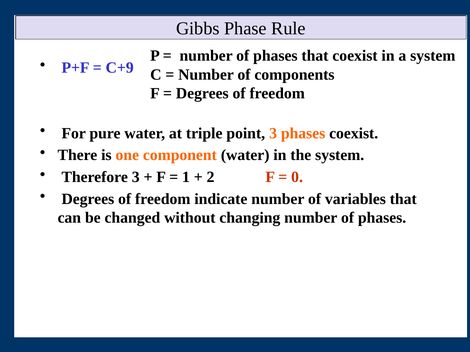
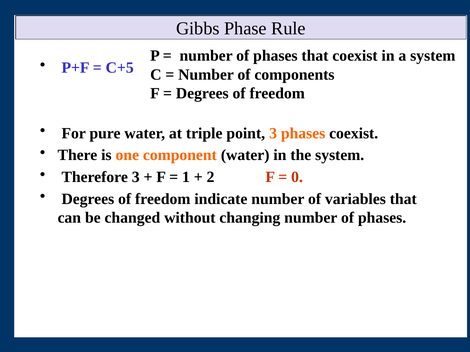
C+9: C+9 -> C+5 (120, 68)
